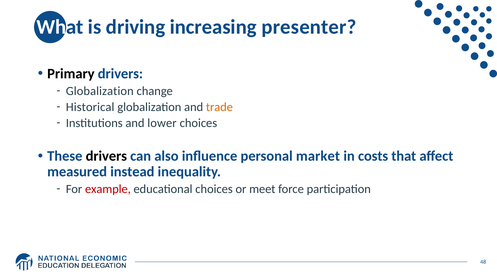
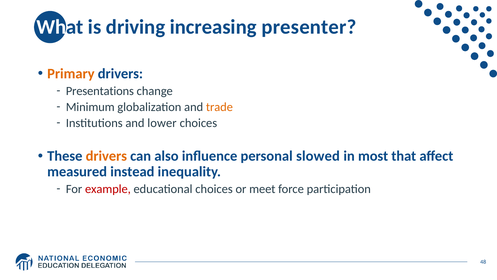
Primary colour: black -> orange (71, 74)
Globalization: Globalization -> Presentations (100, 91)
Historical: Historical -> Minimum (90, 107)
drivers colour: black -> orange (106, 156)
market: market -> slowed (318, 156)
costs: costs -> most (373, 156)
